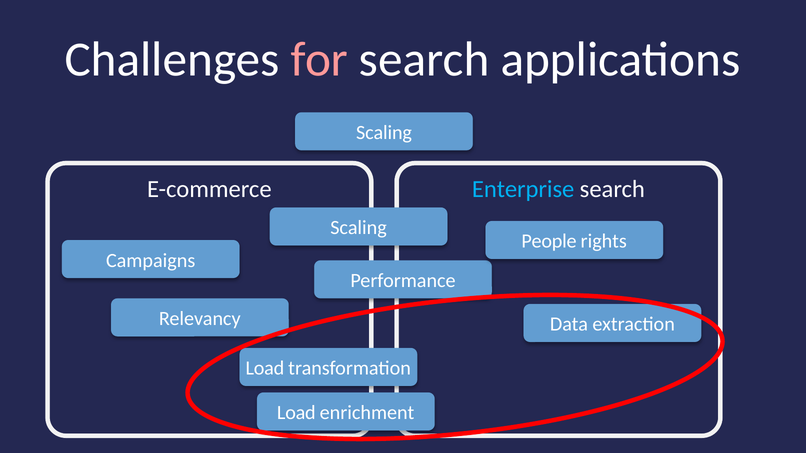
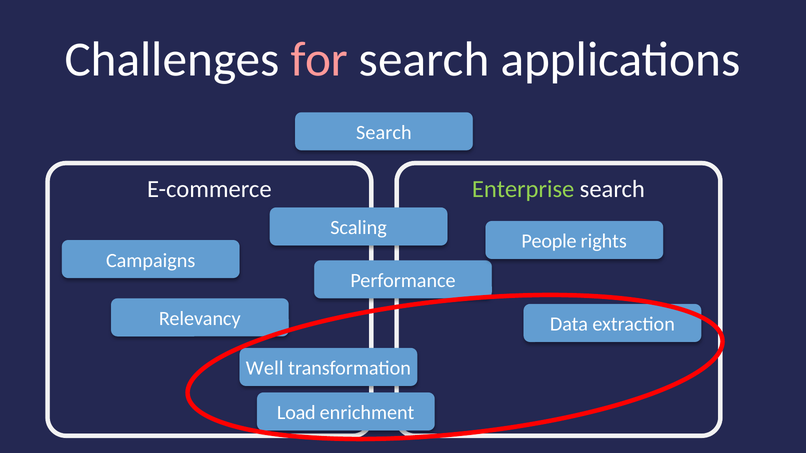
Scaling: Scaling -> Search (384, 133)
Enterprise colour: light blue -> light green (523, 189)
Load: Load -> Well (265, 369)
